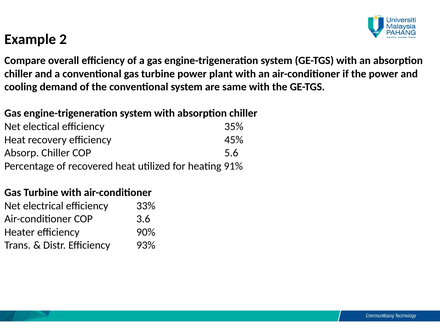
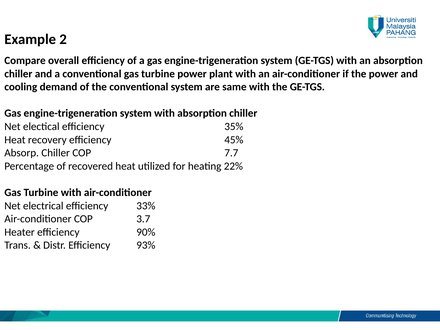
5.6: 5.6 -> 7.7 (231, 153)
91%: 91% -> 22% (233, 166)
3.6: 3.6 -> 3.7 (143, 219)
